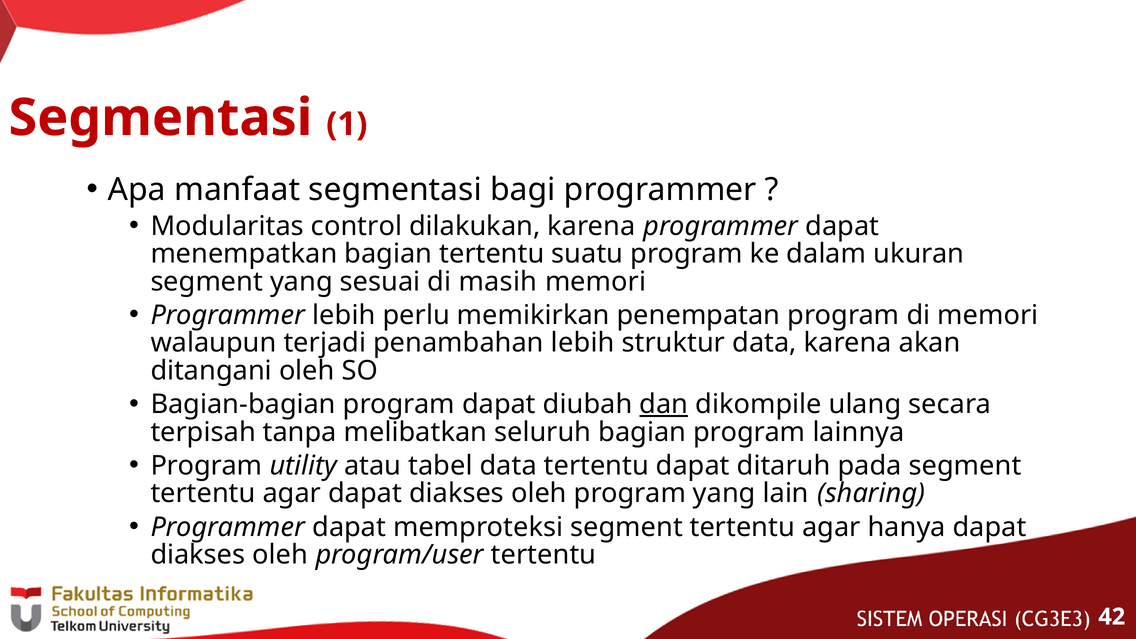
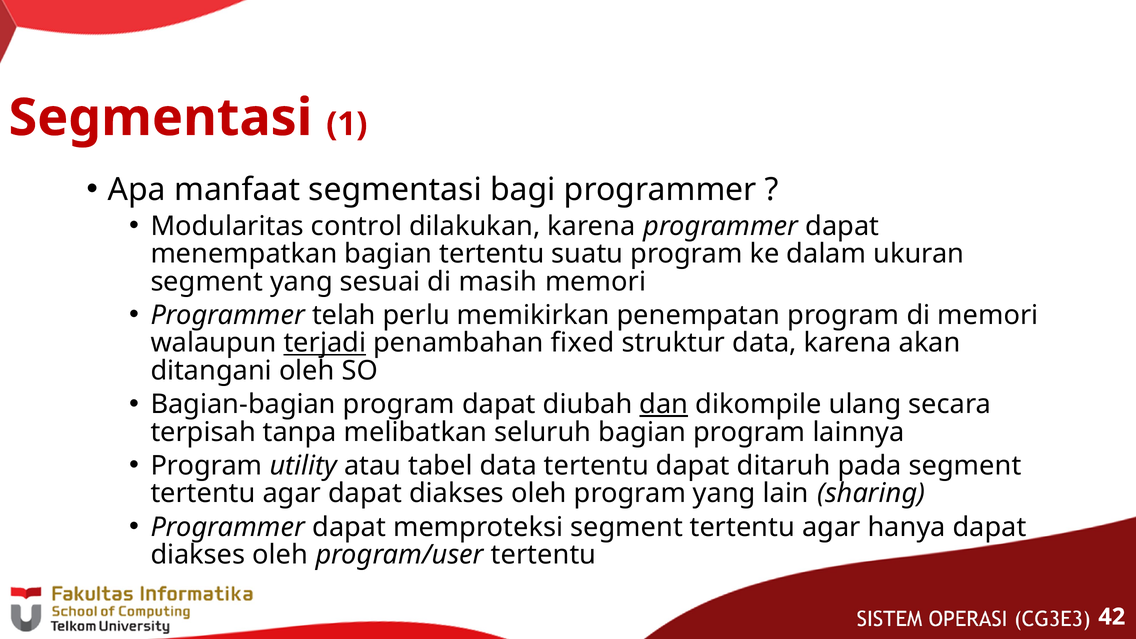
Programmer lebih: lebih -> telah (344, 315)
terjadi underline: none -> present (325, 343)
penambahan lebih: lebih -> fixed (583, 343)
